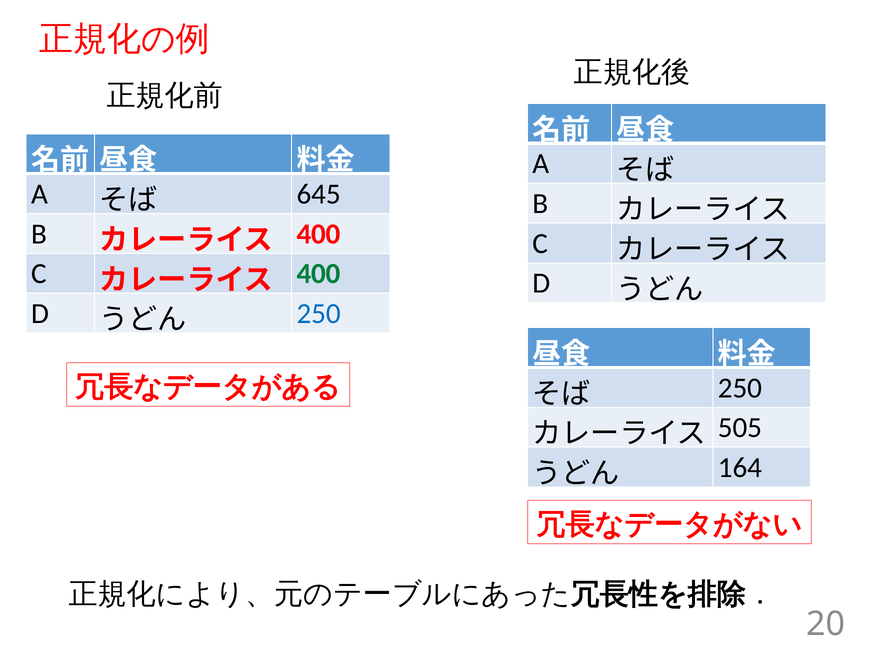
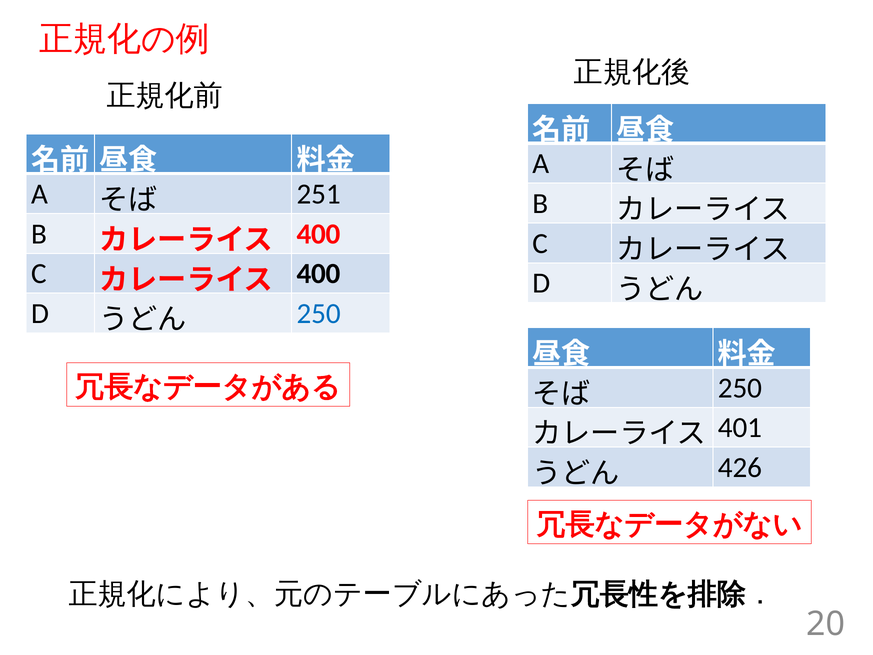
645: 645 -> 251 (319, 194)
400 colour: green -> black (319, 274)
505: 505 -> 401 (740, 428)
164: 164 -> 426 (740, 467)
